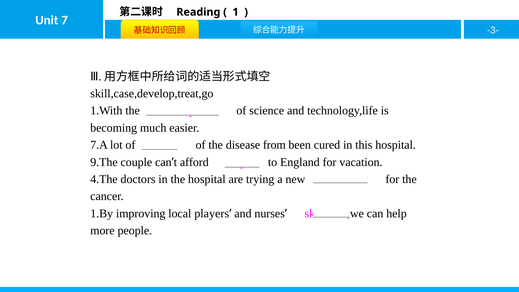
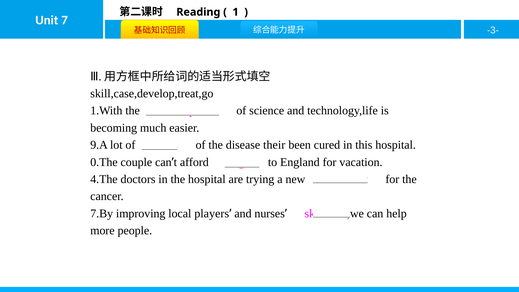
7.A: 7.A -> 9.A (99, 145)
from: from -> their (274, 145)
9.The: 9.The -> 0.The (104, 162)
1.By: 1.By -> 7.By (102, 213)
